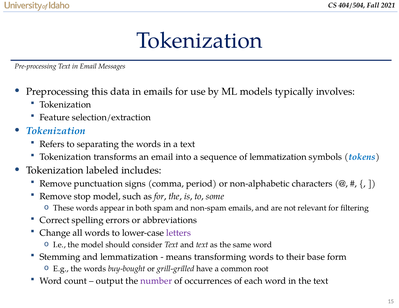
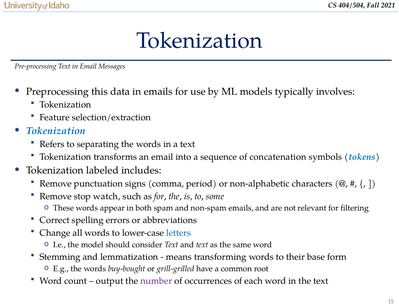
of lemmatization: lemmatization -> concatenation (278, 157)
stop model: model -> watch (107, 196)
letters colour: purple -> blue (179, 233)
